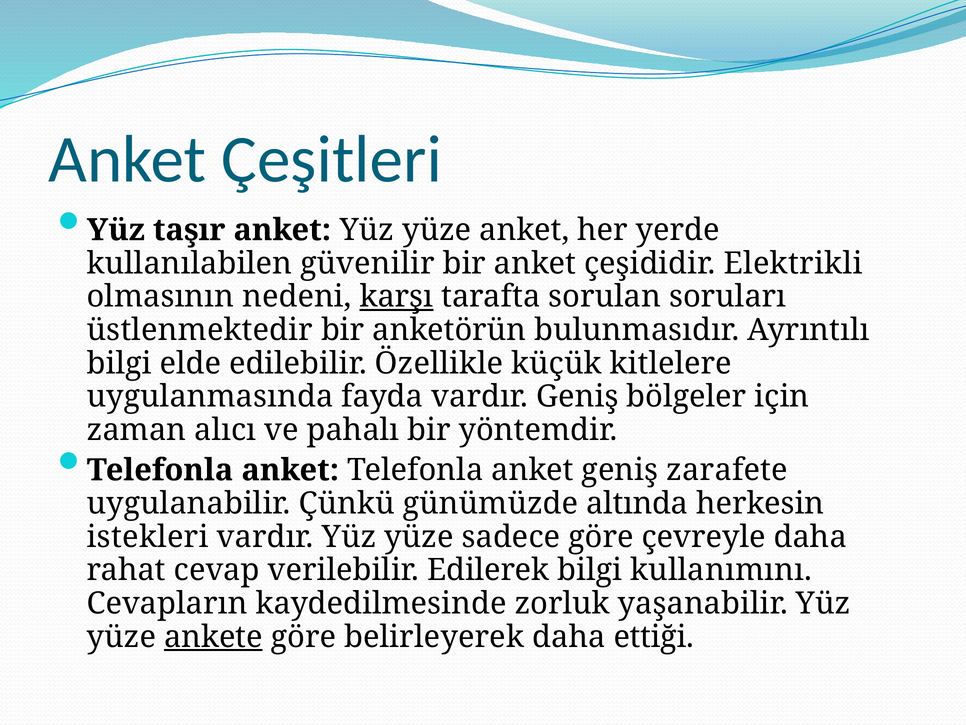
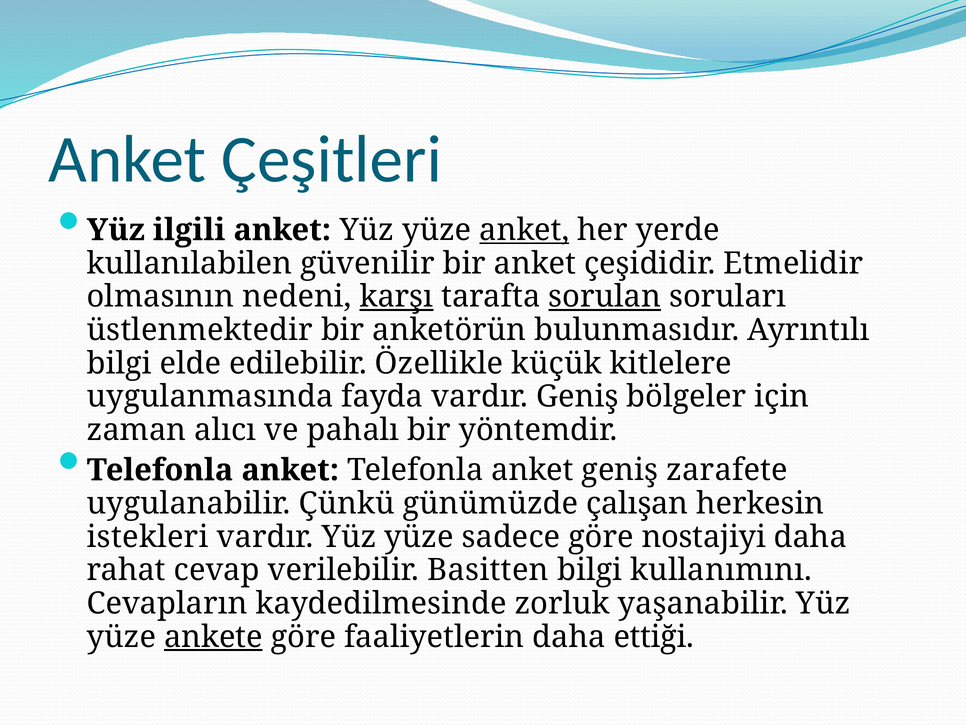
taşır: taşır -> ilgili (189, 230)
anket underline: none -> present (524, 230)
Elektrikli: Elektrikli -> Etmelidir (793, 263)
sorulan underline: none -> present (605, 297)
altında: altında -> çalışan (637, 503)
çevreyle: çevreyle -> nostajiyi (704, 536)
Edilerek: Edilerek -> Basitten (488, 570)
belirleyerek: belirleyerek -> faaliyetlerin (434, 636)
